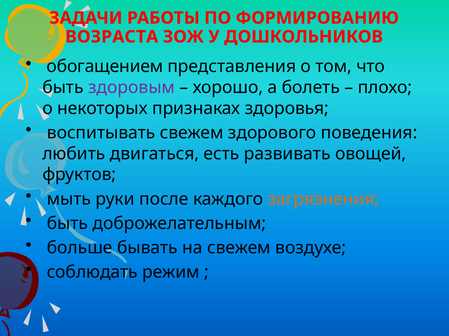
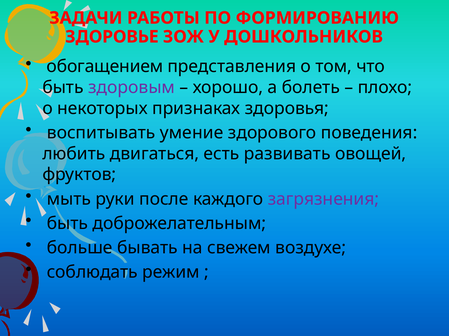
ВОЗРАСТА: ВОЗРАСТА -> ЗДОРОВЬЕ (112, 37)
воспитывать свежем: свежем -> умение (192, 133)
загрязнения colour: orange -> purple (323, 199)
